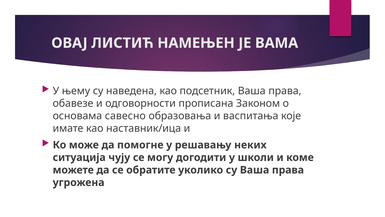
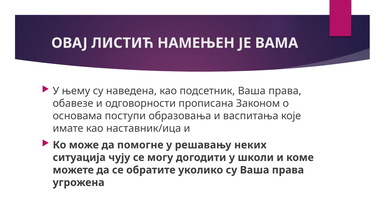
савесно: савесно -> поступи (125, 116)
